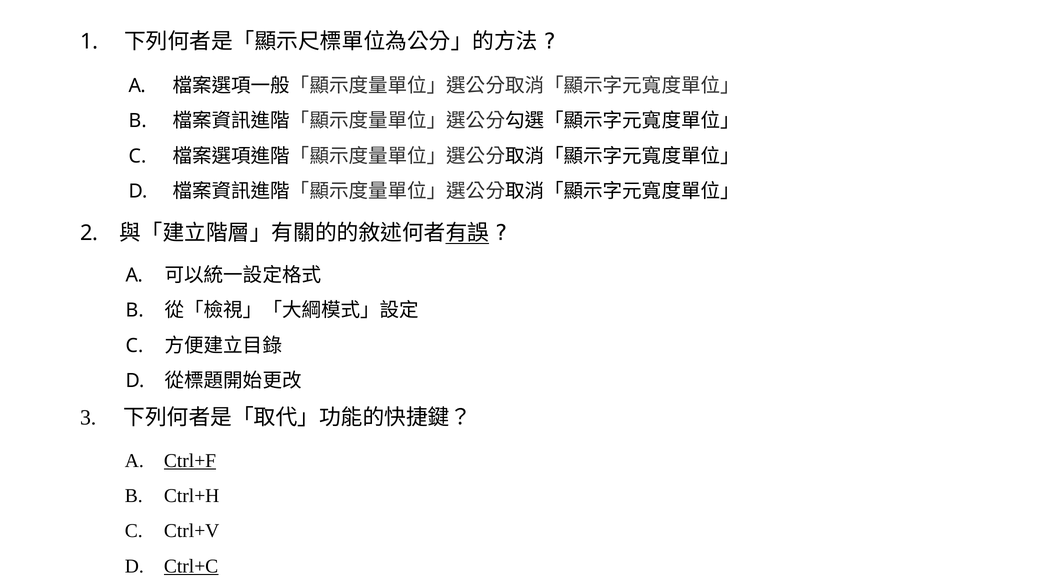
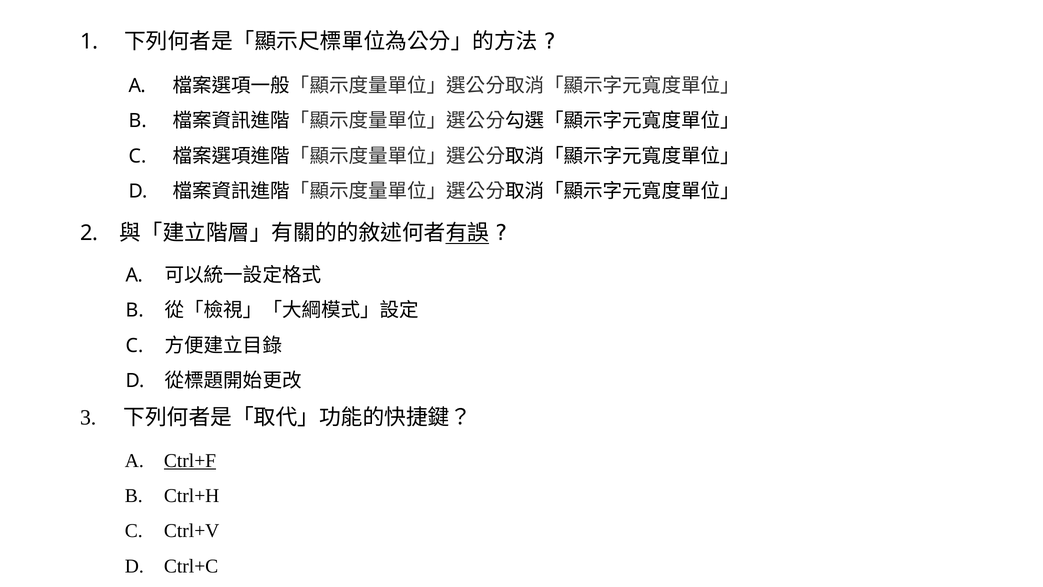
Ctrl+C underline: present -> none (191, 566)
